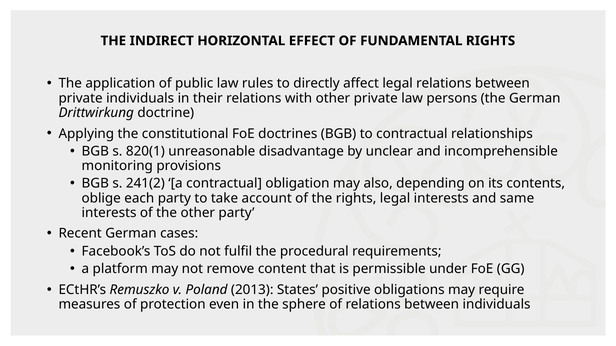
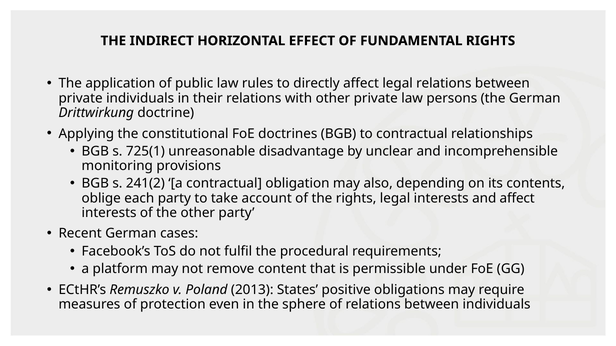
820(1: 820(1 -> 725(1 (145, 152)
and same: same -> affect (517, 198)
